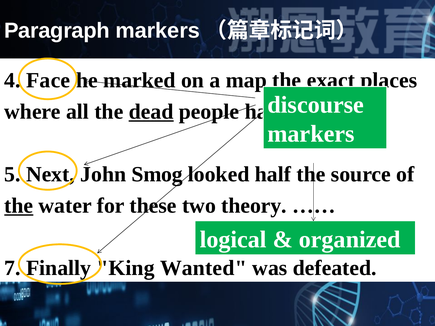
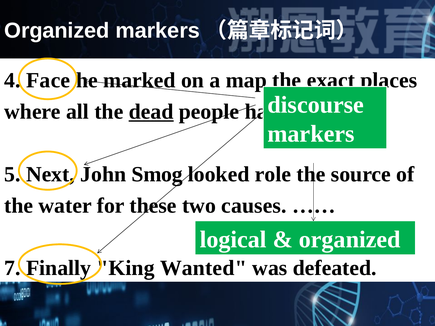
Paragraph: Paragraph -> Organized (57, 31)
half: half -> role (273, 174)
the underline: present -> none (19, 206)
theory: theory -> causes (254, 206)
